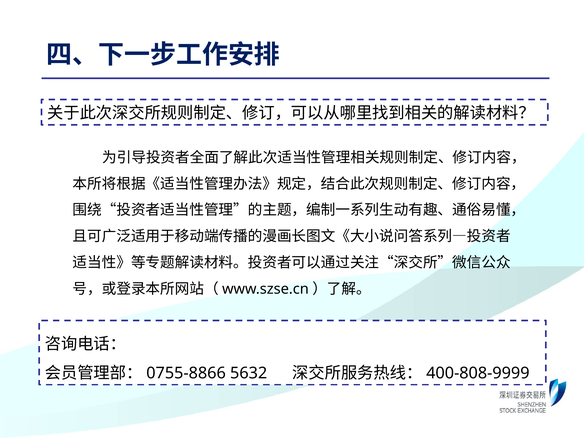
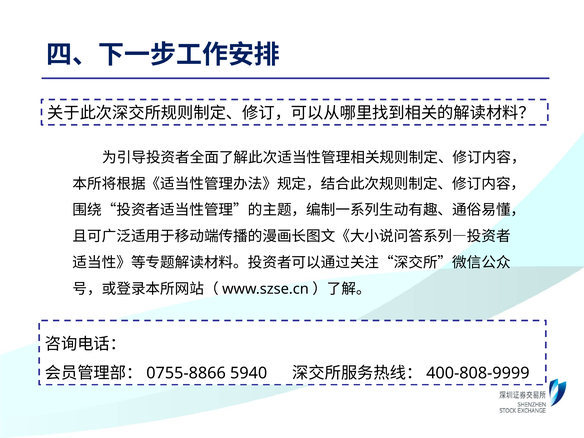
5632: 5632 -> 5940 (249, 373)
